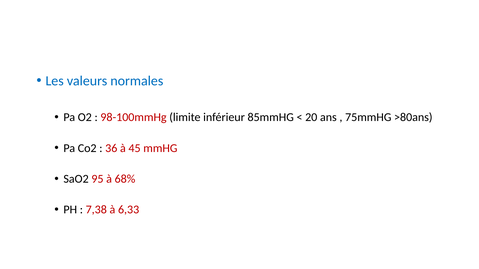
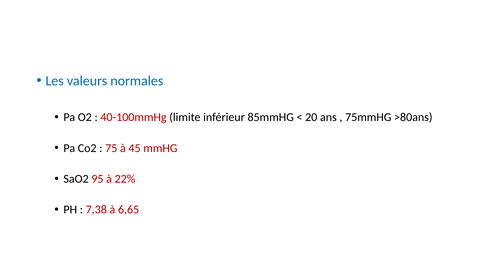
98-100mmHg: 98-100mmHg -> 40-100mmHg (134, 118)
36: 36 -> 75 (111, 148)
68%: 68% -> 22% (125, 179)
6,33: 6,33 -> 6,65 (129, 210)
